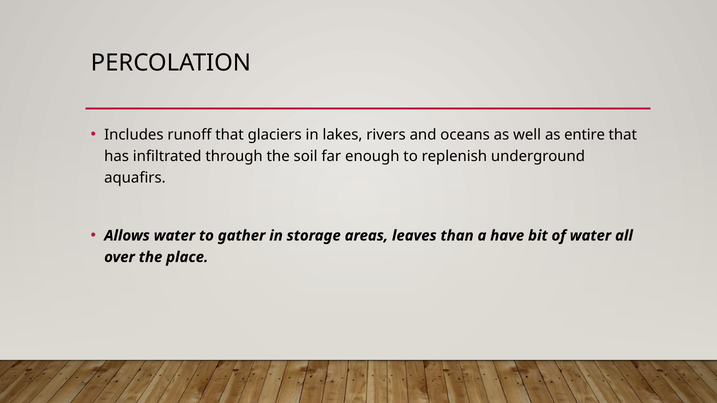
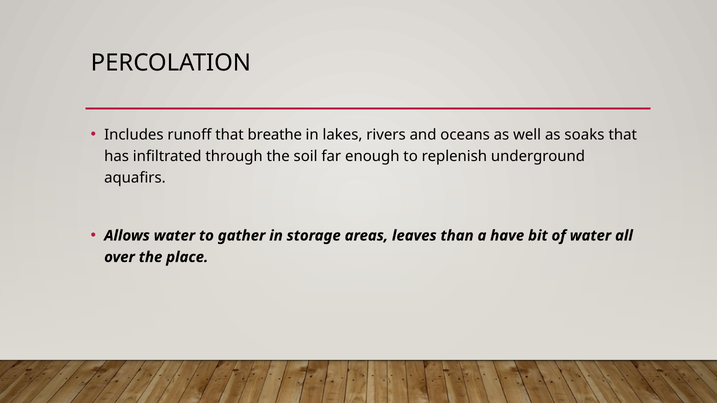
glaciers: glaciers -> breathe (275, 135)
entire: entire -> soaks (584, 135)
